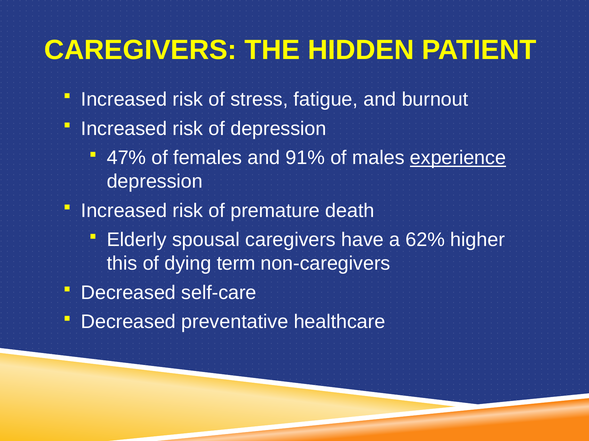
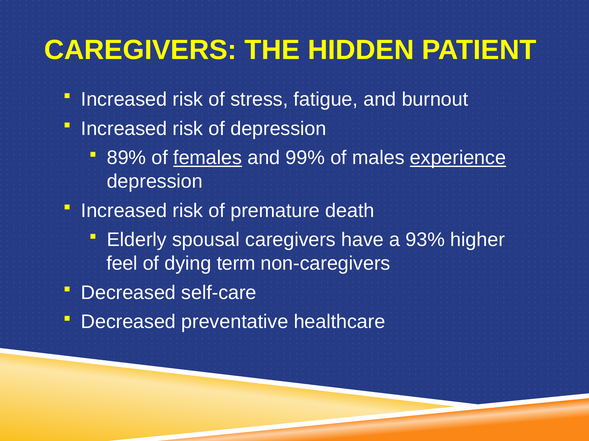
47%: 47% -> 89% (126, 158)
females underline: none -> present (208, 158)
91%: 91% -> 99% (305, 158)
62%: 62% -> 93% (425, 240)
this: this -> feel (122, 264)
